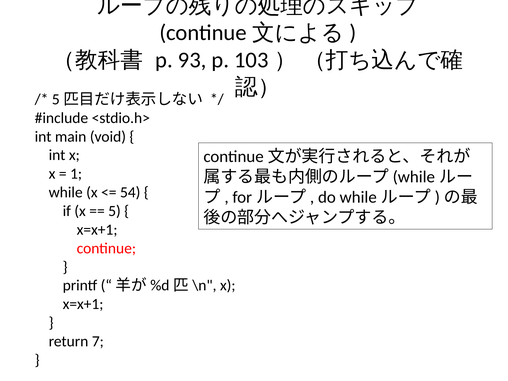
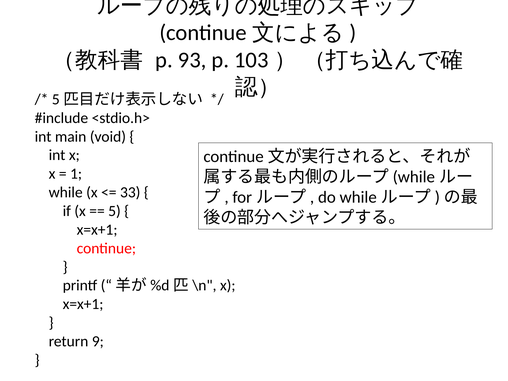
54: 54 -> 33 (130, 192)
7: 7 -> 9 (98, 341)
